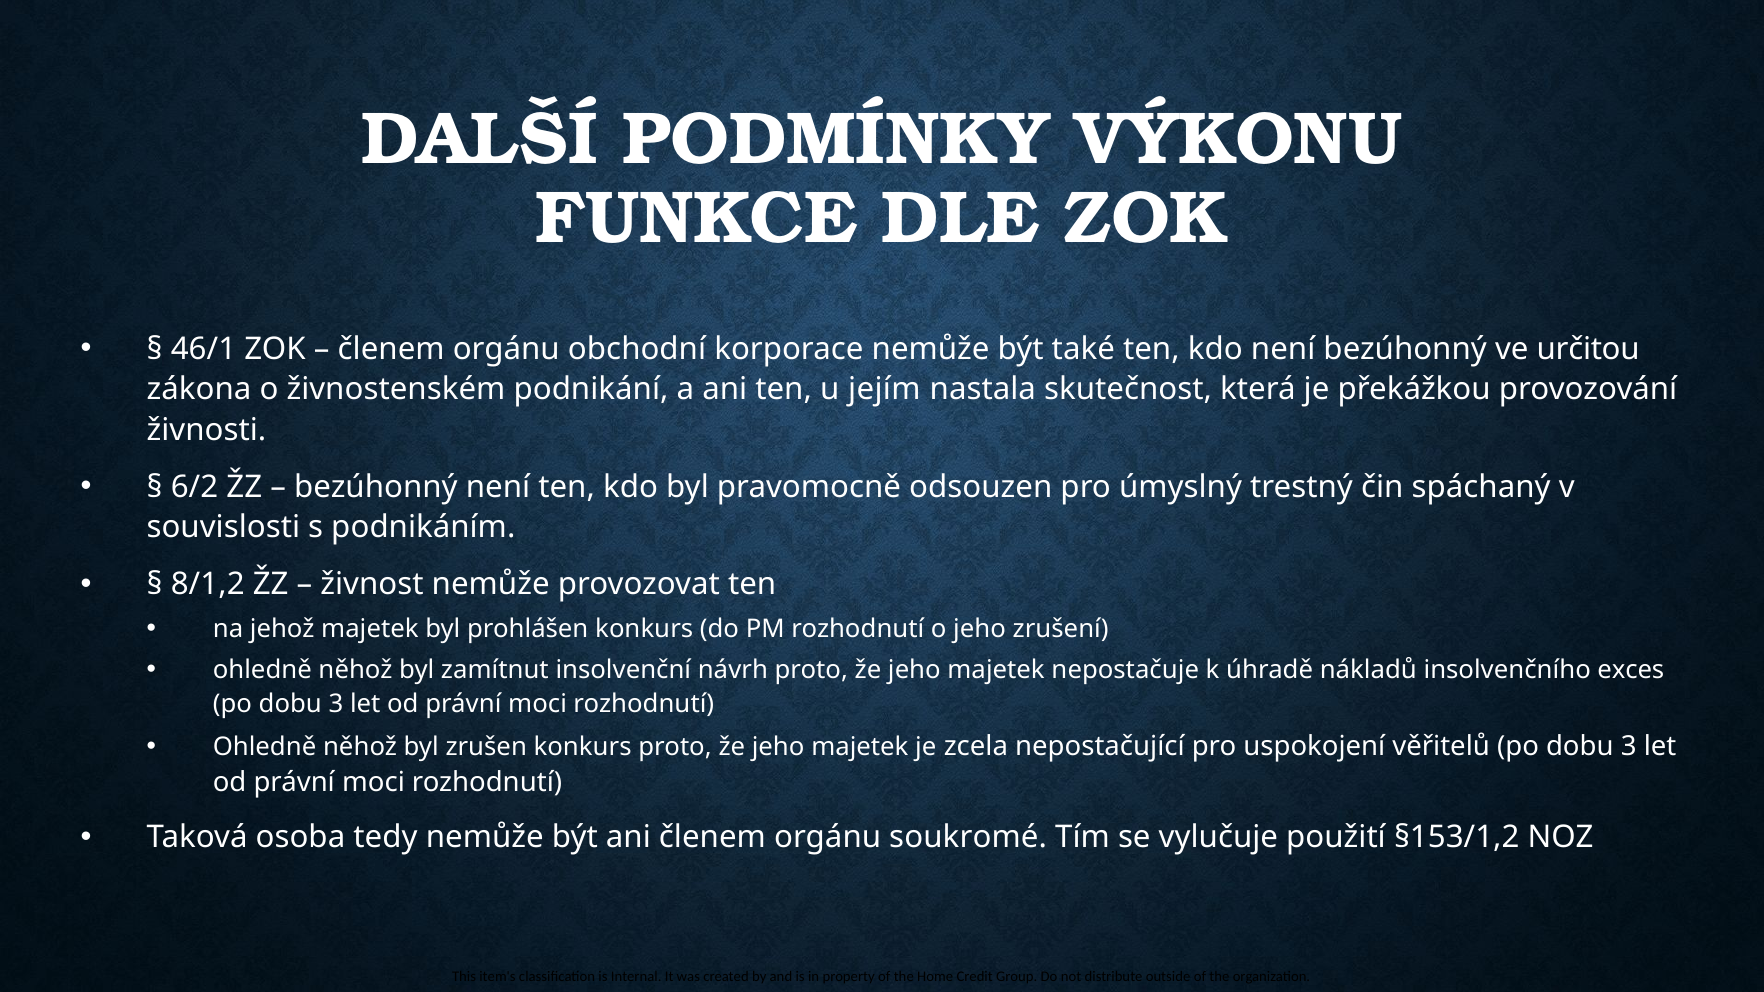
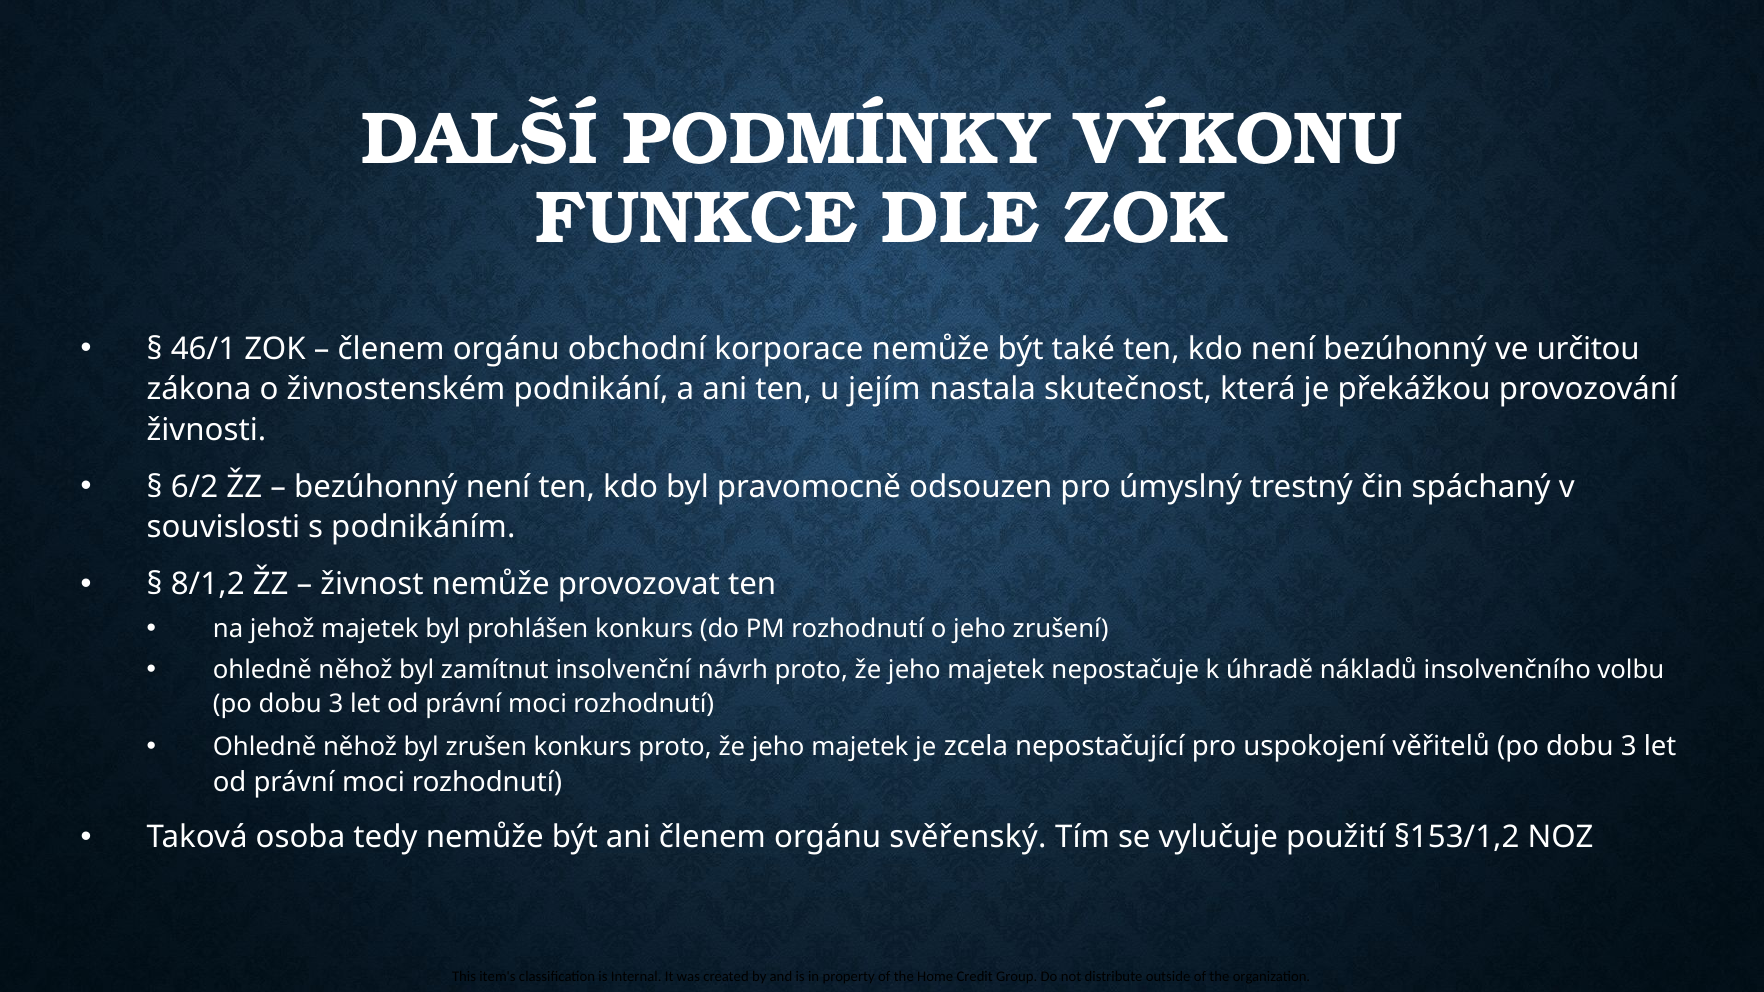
exces: exces -> volbu (1631, 671)
soukromé: soukromé -> svěřenský (968, 838)
